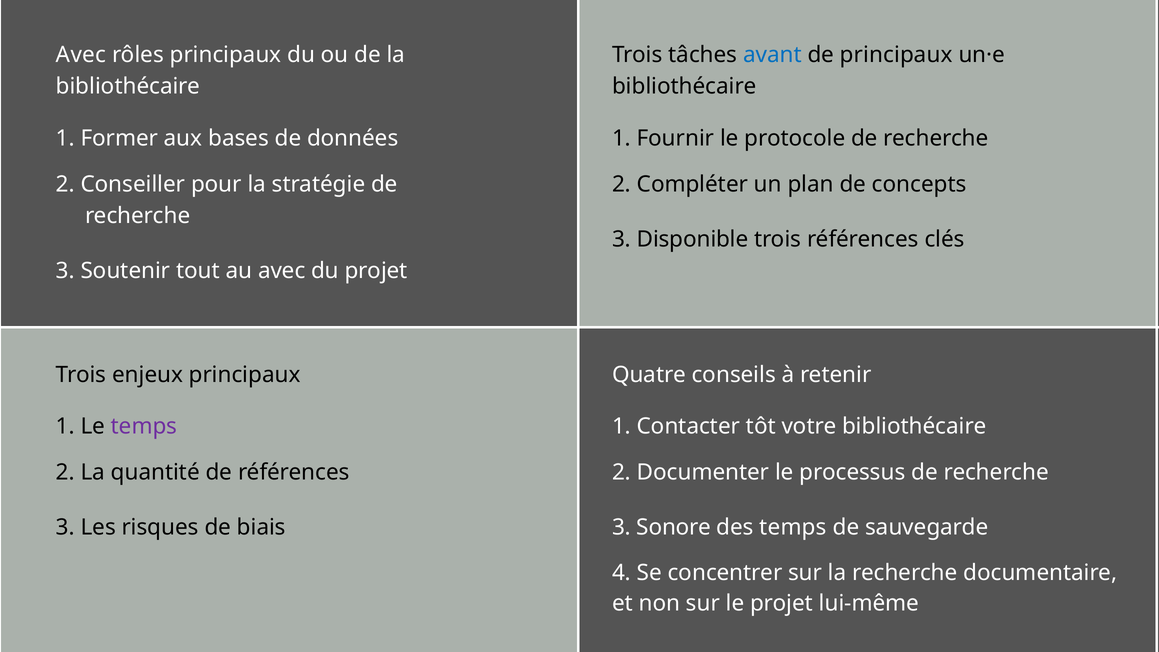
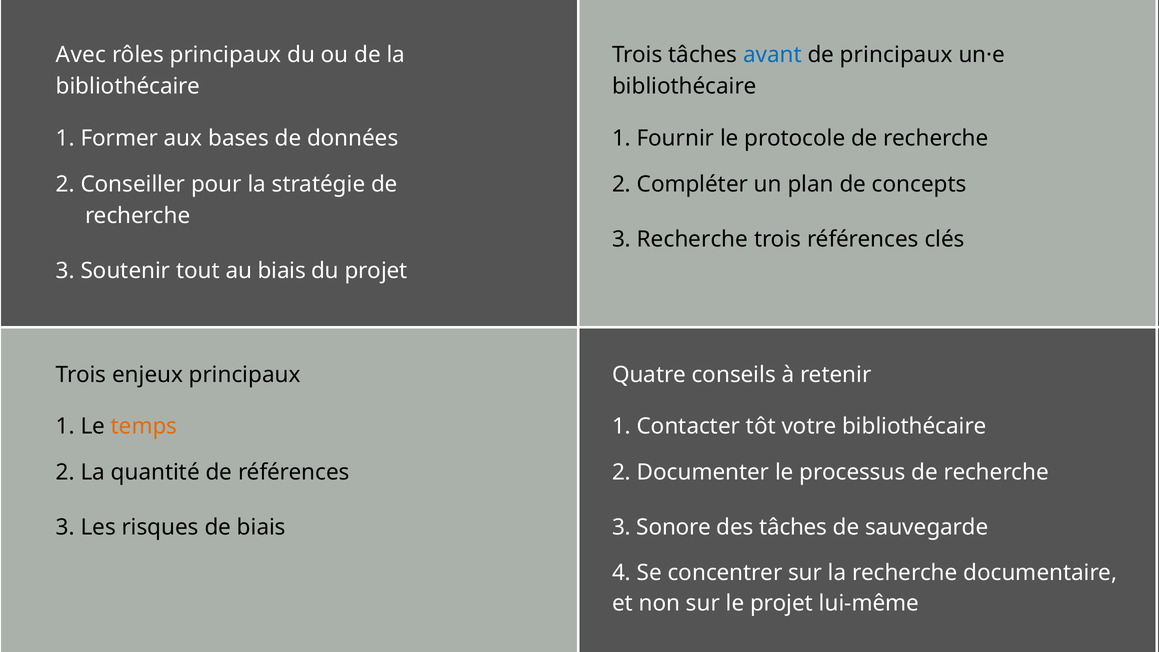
3 Disponible: Disponible -> Recherche (692, 239)
au avec: avec -> biais (282, 271)
temps colour: purple -> orange (144, 426)
des temps: temps -> tâches (793, 527)
